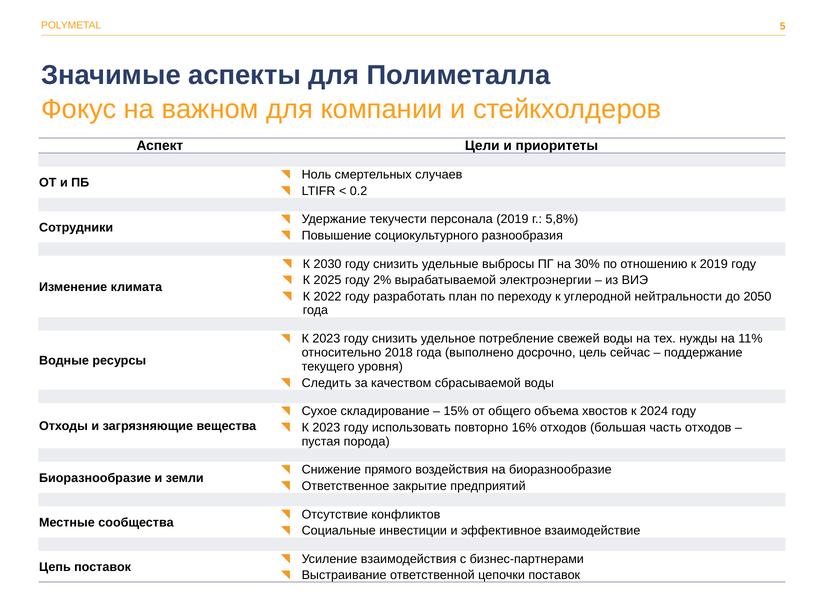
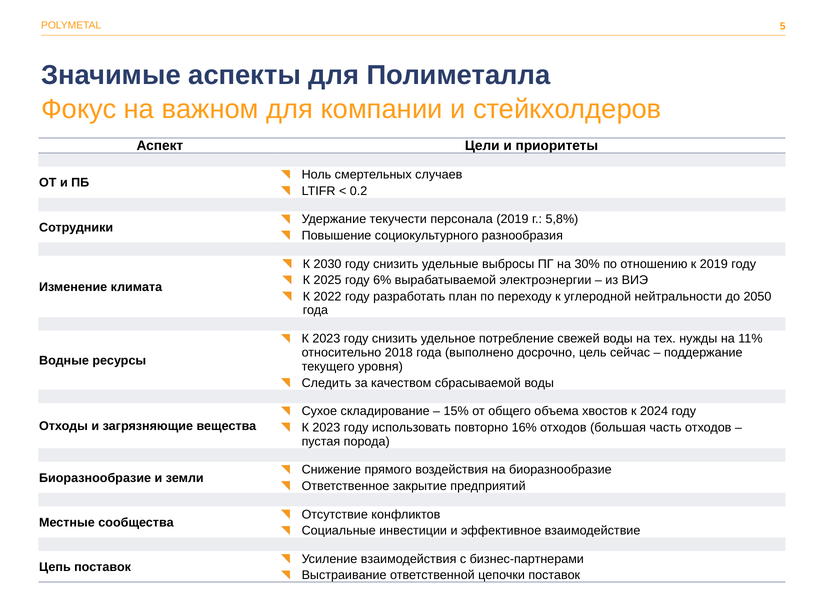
2%: 2% -> 6% (382, 280)
